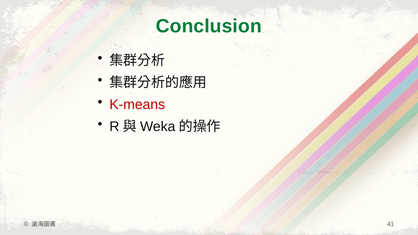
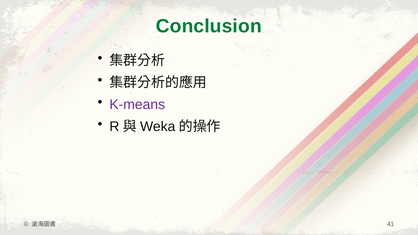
K-means colour: red -> purple (137, 105)
